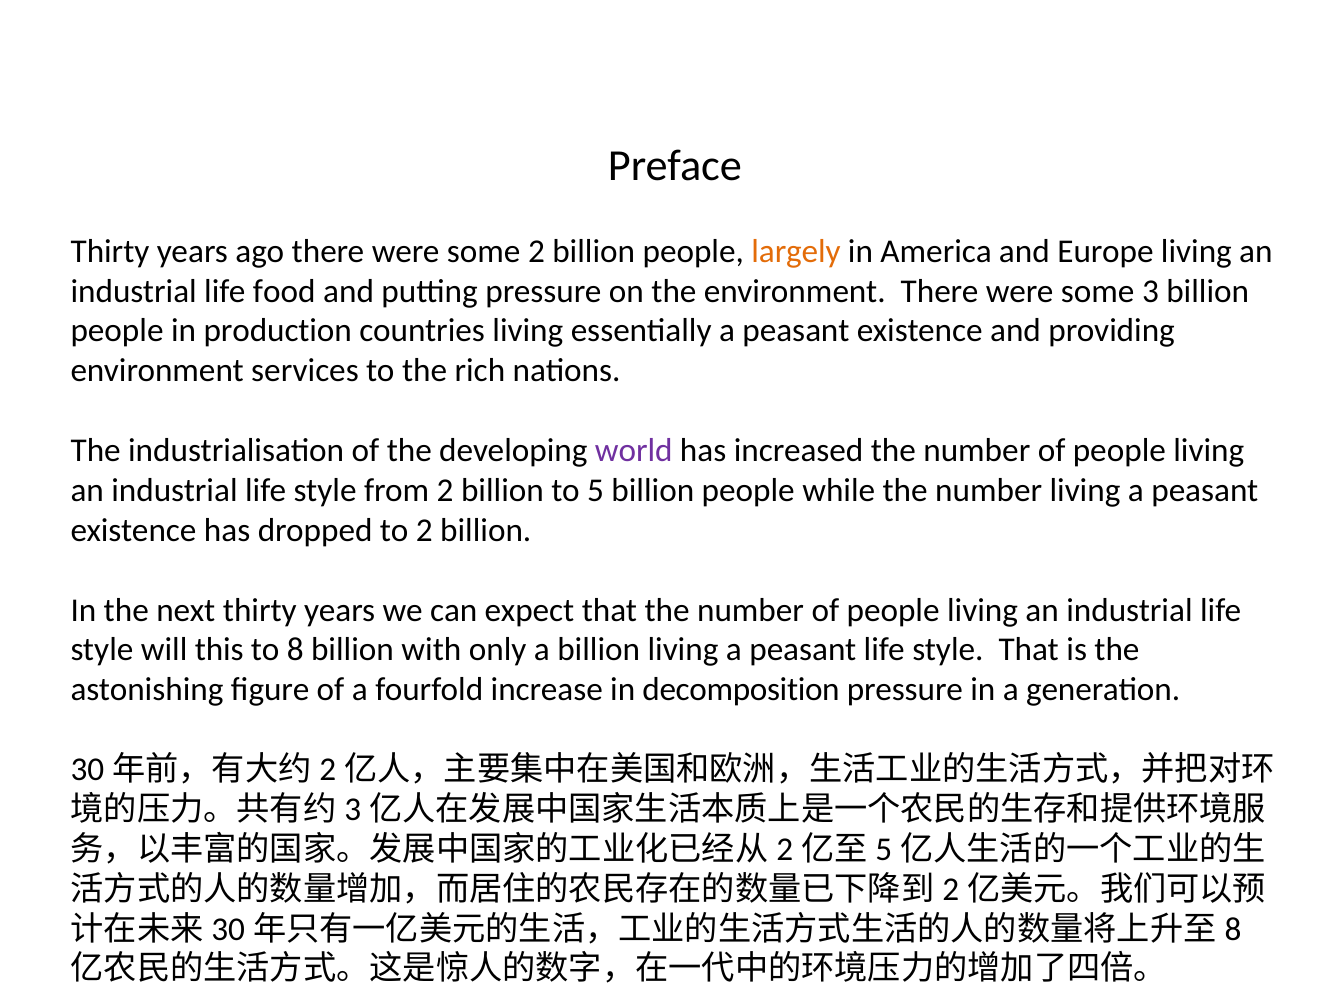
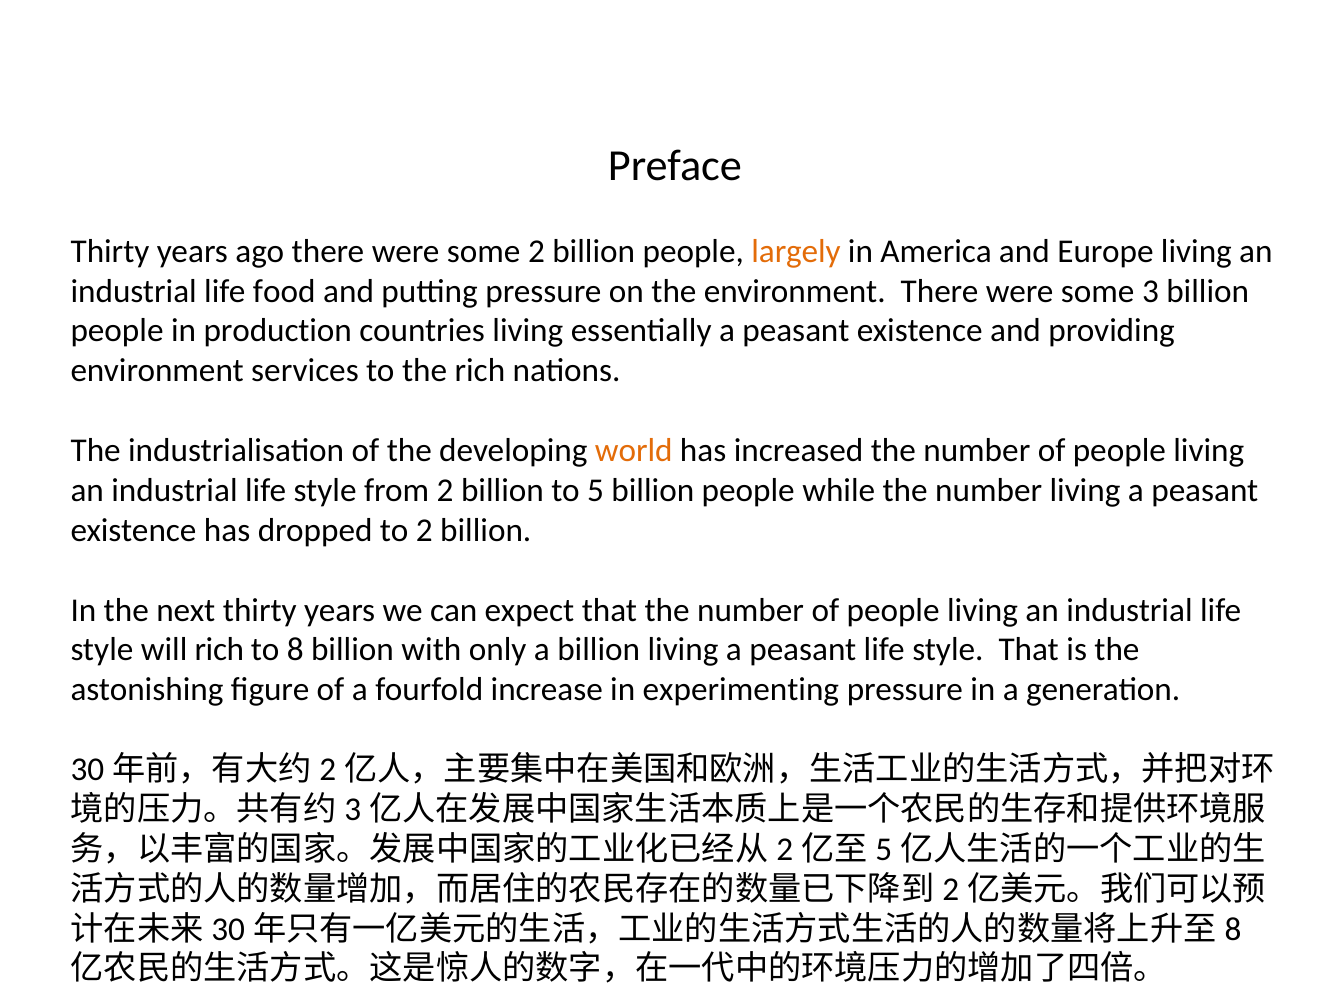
world colour: purple -> orange (634, 450)
will this: this -> rich (219, 650)
decomposition: decomposition -> experimenting (741, 690)
